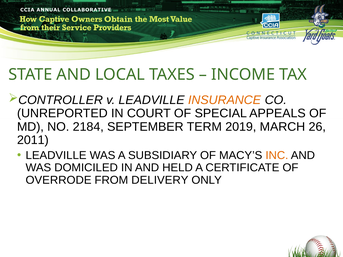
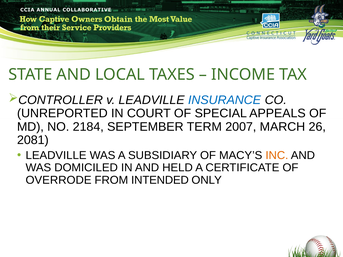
INSURANCE colour: orange -> blue (225, 100)
2019: 2019 -> 2007 (241, 127)
2011: 2011 -> 2081 (33, 140)
DELIVERY: DELIVERY -> INTENDED (160, 180)
